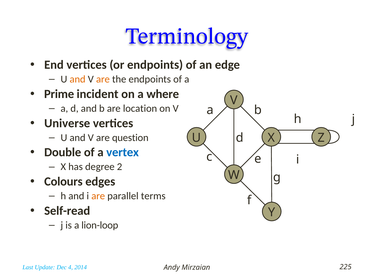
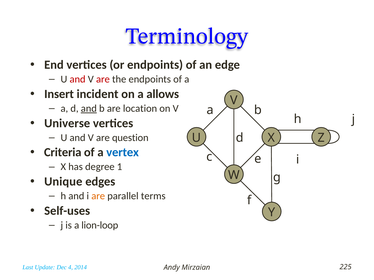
and colour: orange -> red (78, 79)
are colour: orange -> red (103, 79)
Prime: Prime -> Insert (59, 94)
where: where -> allows (163, 94)
and underline: none -> present (89, 109)
Double: Double -> Criteria (63, 153)
2: 2 -> 1 (120, 167)
Colours: Colours -> Unique (63, 182)
Self-read: Self-read -> Self-uses (67, 211)
